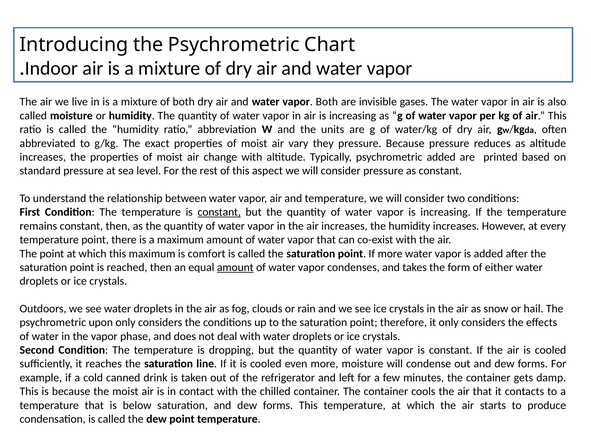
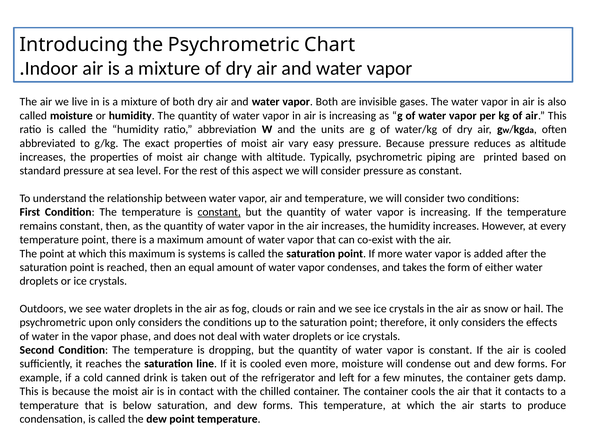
they: they -> easy (323, 143)
psychrometric added: added -> piping (441, 157)
comfort: comfort -> systems (207, 254)
amount underline: present -> none (235, 267)
